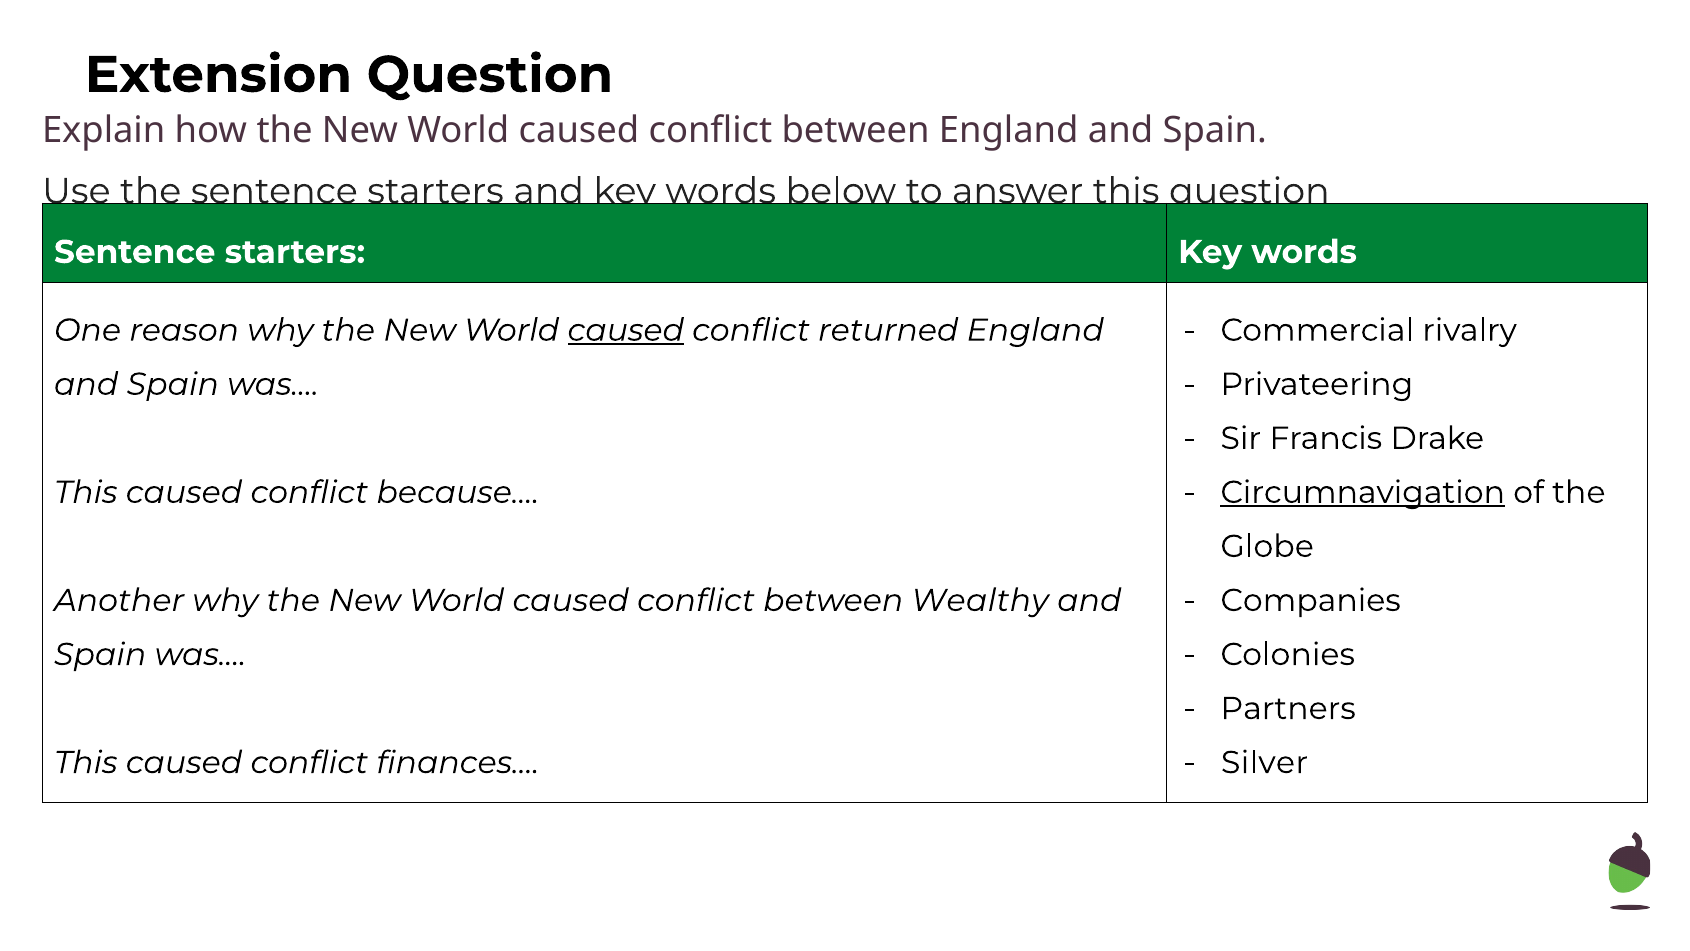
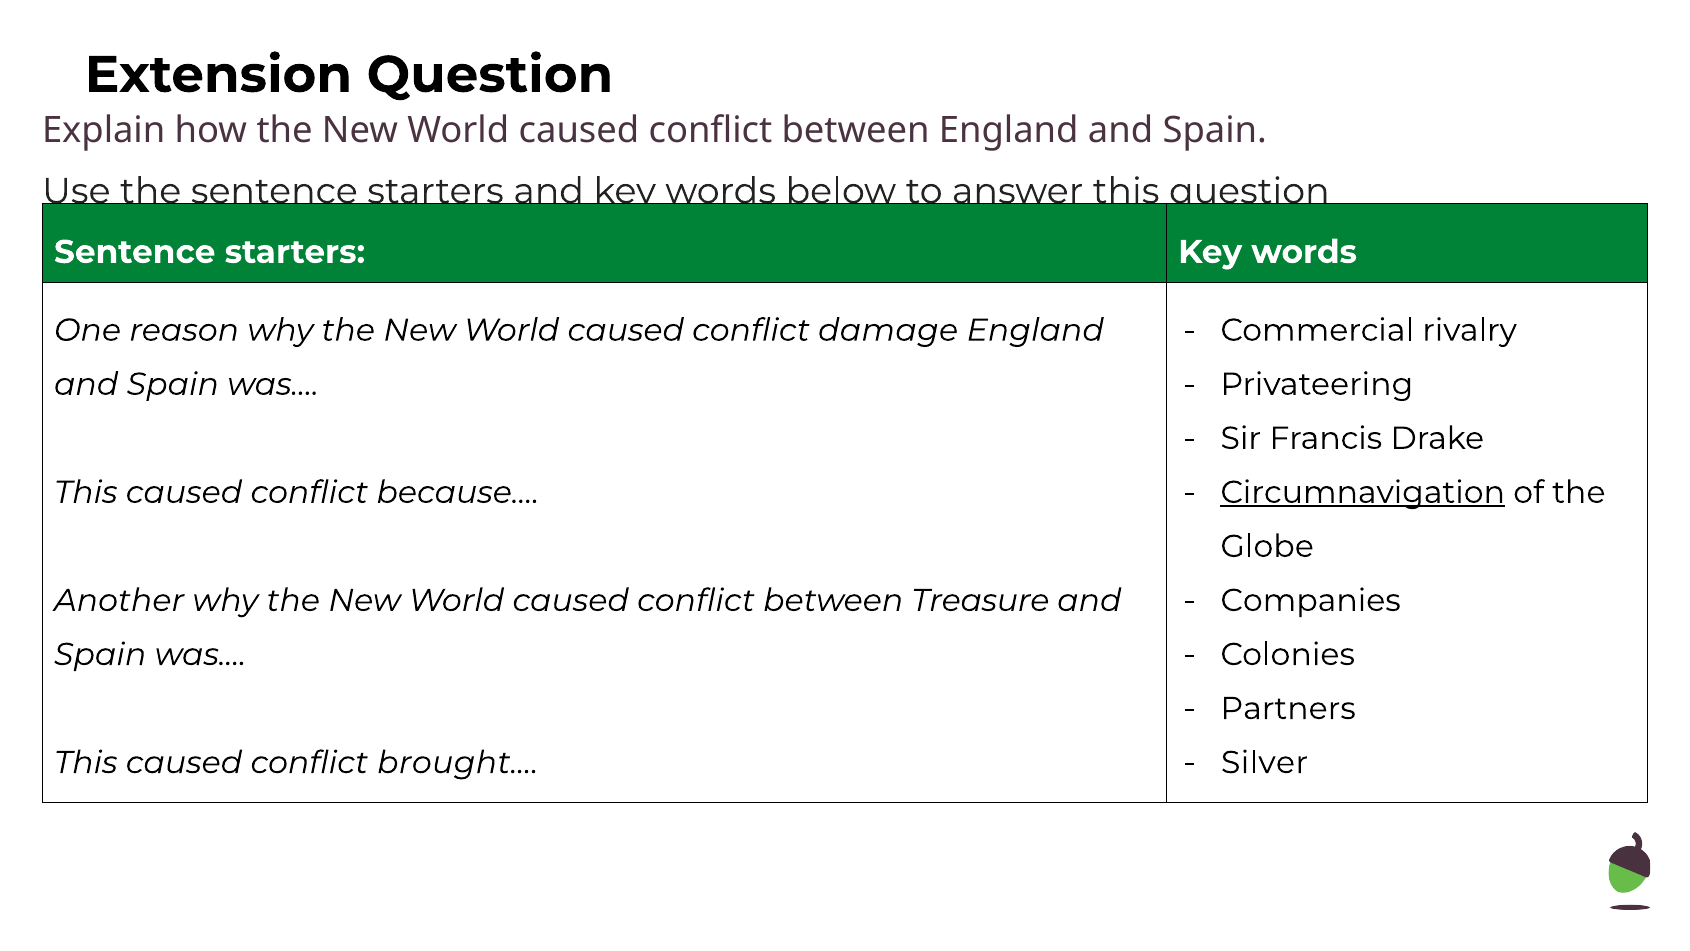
caused underline: present -> none (626, 330)
returned: returned -> damage (888, 330)
Wealthy: Wealthy -> Treasure (980, 600)
finances…: finances… -> brought… (458, 762)
